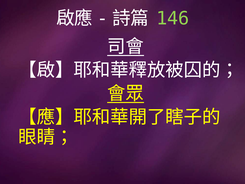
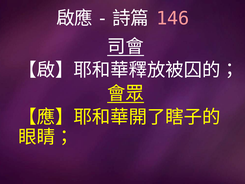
146 colour: light green -> pink (173, 18)
